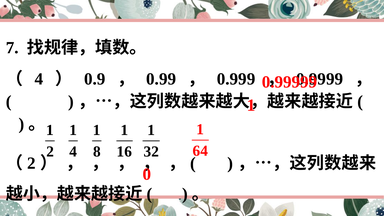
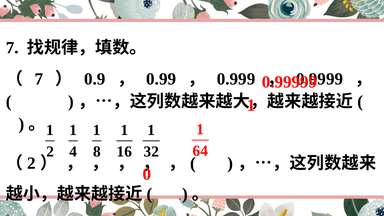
4: 4 -> 7 (39, 79)
